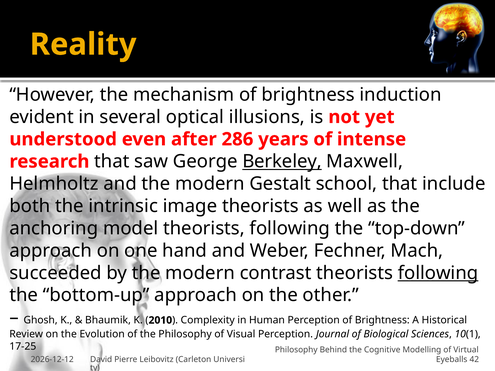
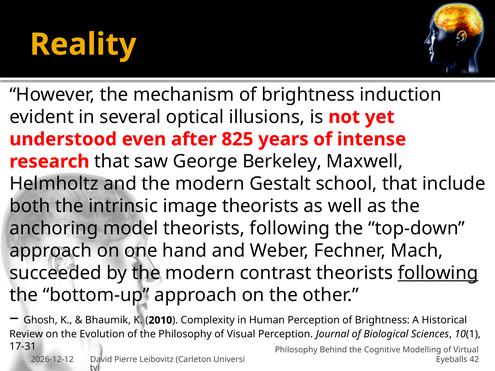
286: 286 -> 825 (237, 139)
Berkeley underline: present -> none (282, 162)
17-25: 17-25 -> 17-31 (23, 347)
